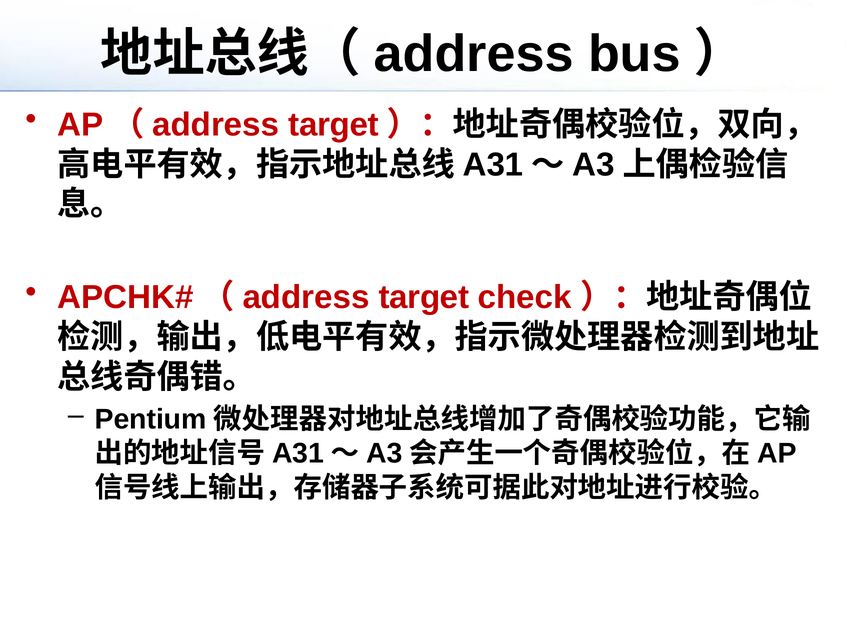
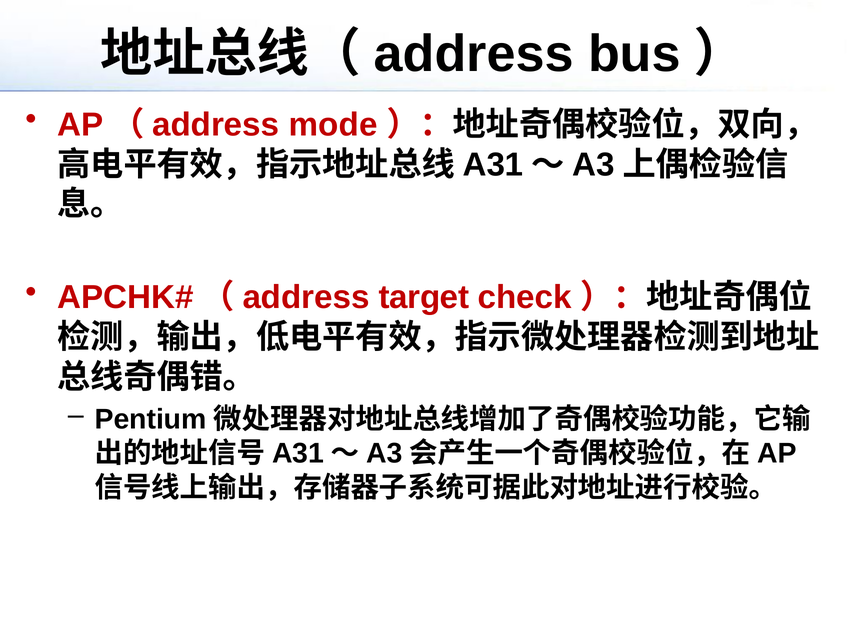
target: target -> mode (333, 125)
